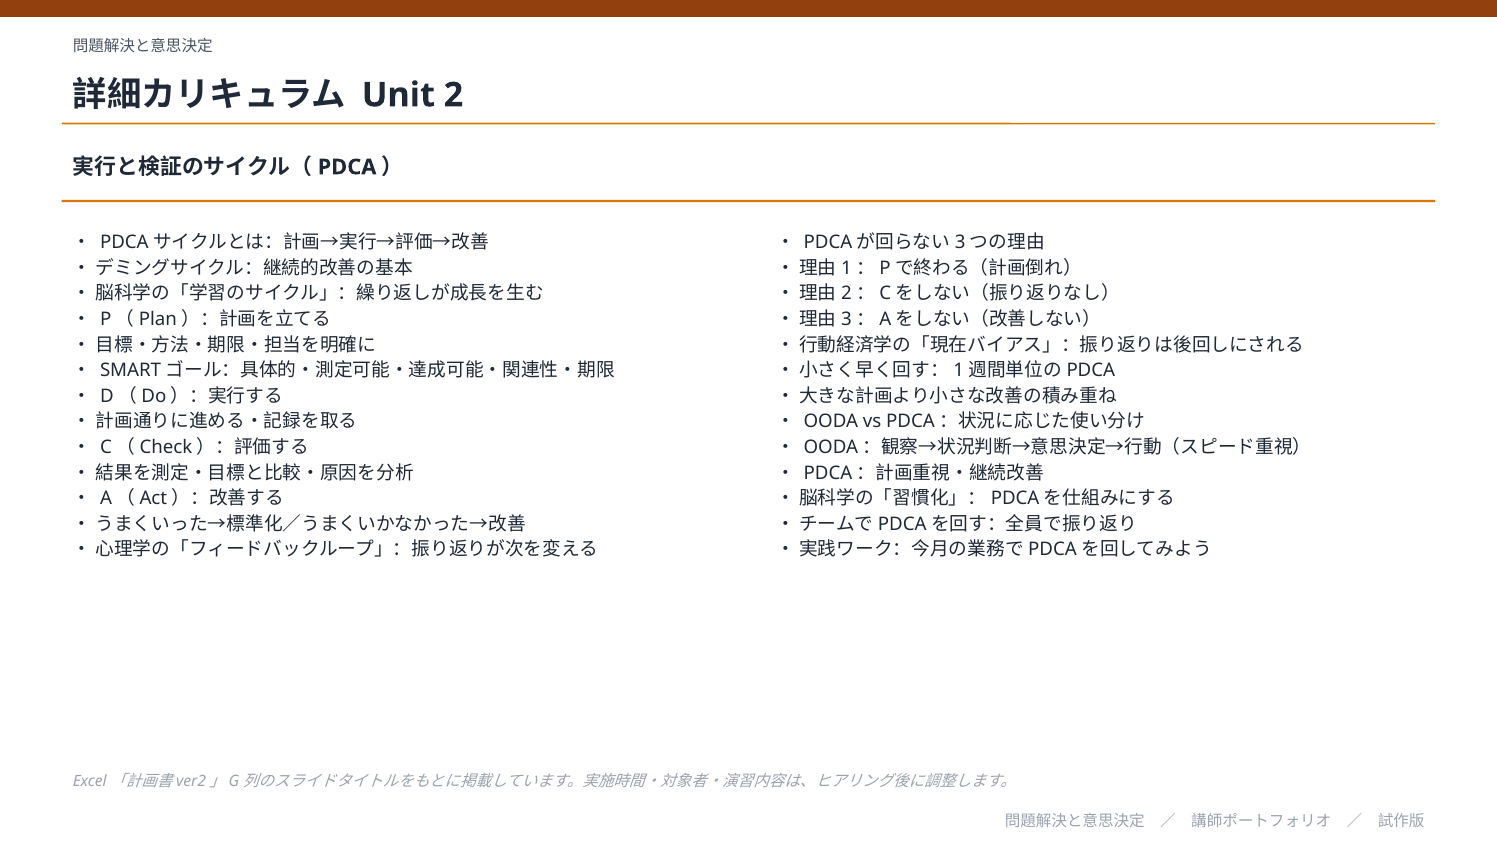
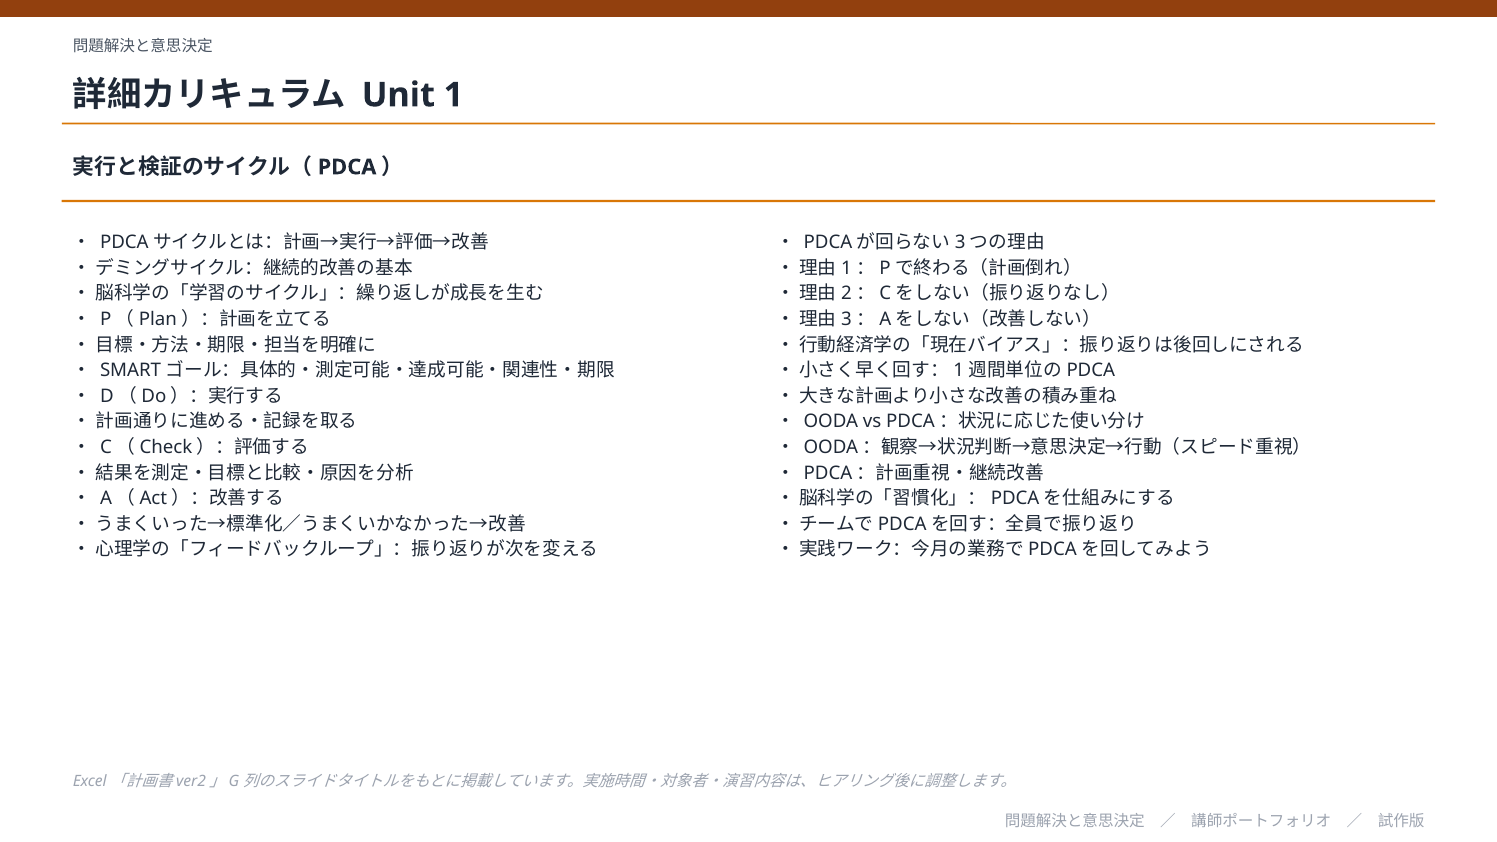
2: 2 -> 1 (453, 95)
